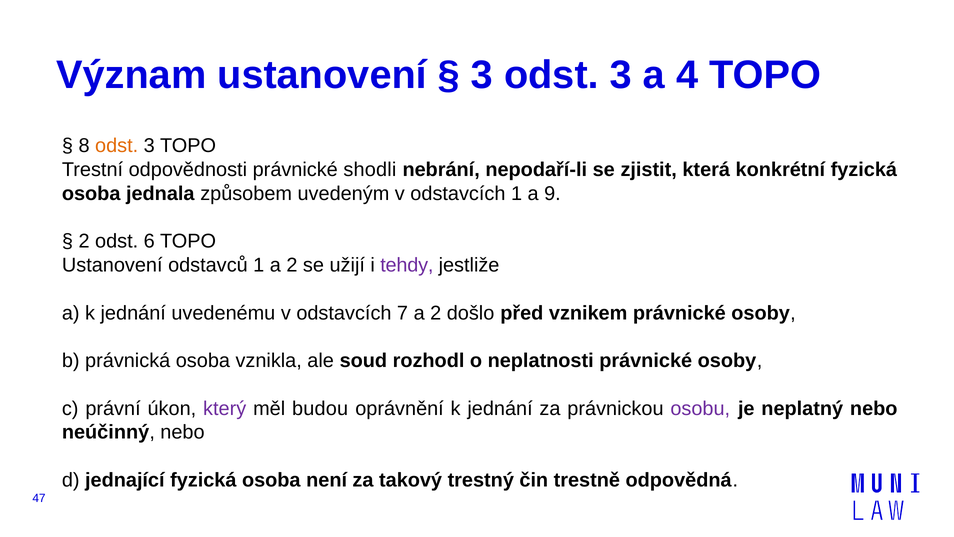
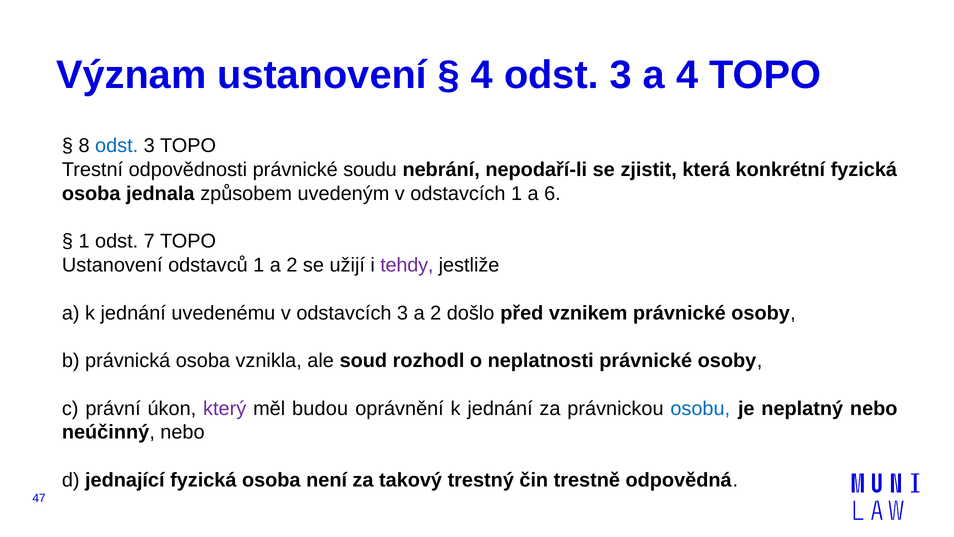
3: 3 -> 4 (482, 75)
odst colour: orange -> blue (117, 146)
shodli: shodli -> soudu (370, 170)
9: 9 -> 6 (552, 193)
2: 2 -> 1 (84, 241)
6: 6 -> 7 (149, 241)
odstavcích 7: 7 -> 3 (403, 313)
osobu colour: purple -> blue (700, 408)
